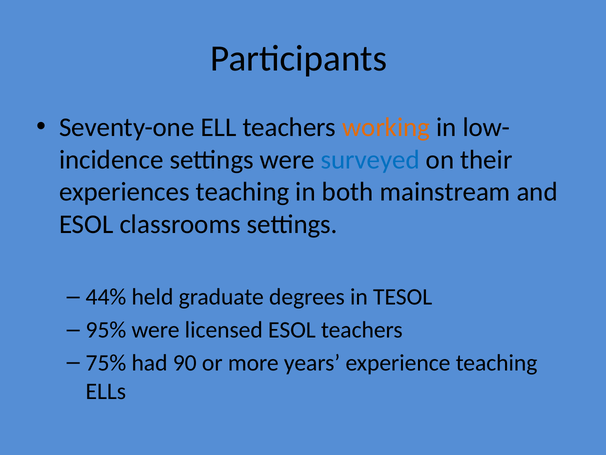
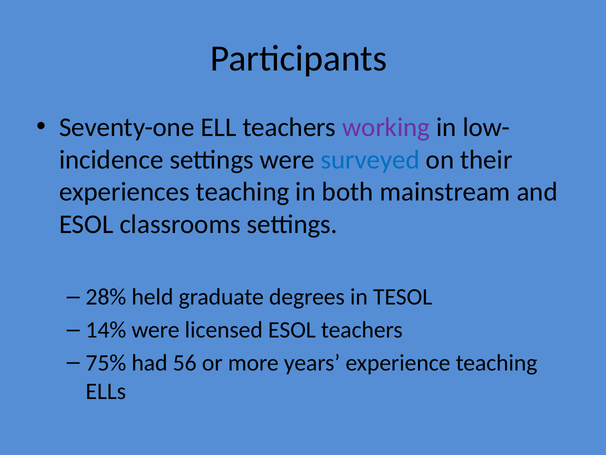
working colour: orange -> purple (386, 127)
44%: 44% -> 28% (106, 297)
95%: 95% -> 14% (106, 330)
90: 90 -> 56 (185, 363)
